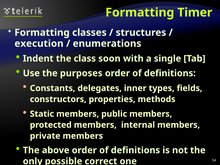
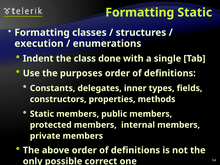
Formatting Timer: Timer -> Static (195, 12)
soon: soon -> done (110, 59)
